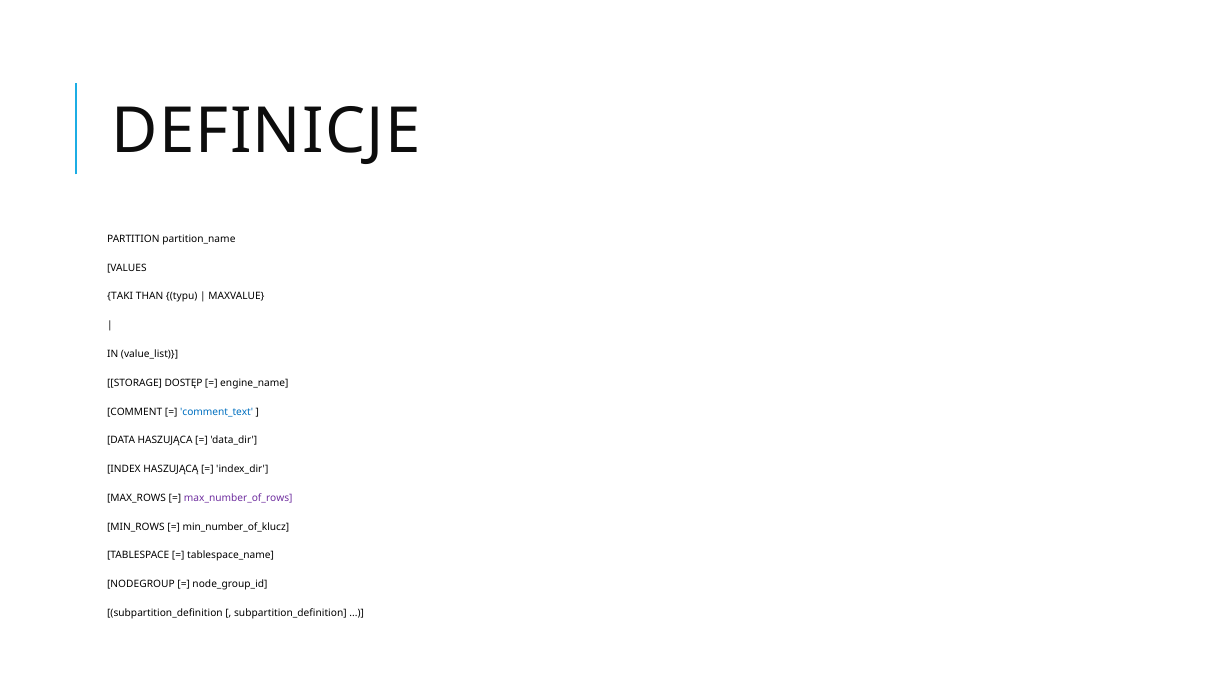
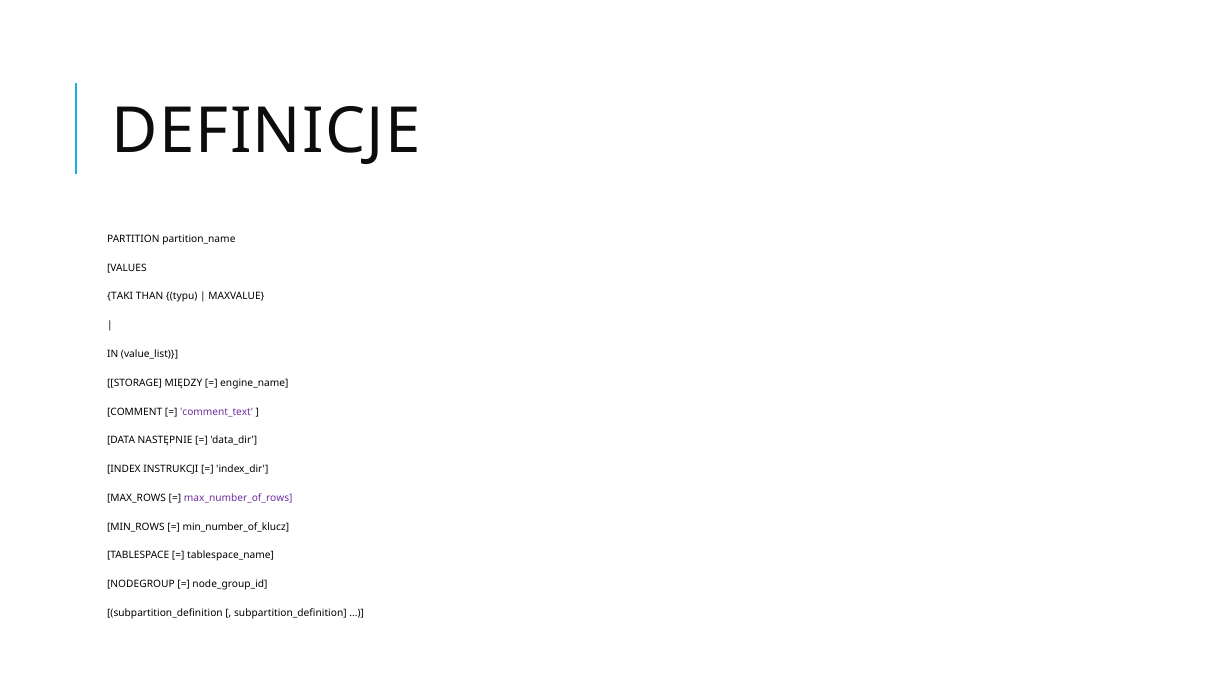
DOSTĘP: DOSTĘP -> MIĘDZY (183, 383)
comment_text colour: blue -> purple (217, 412)
HASZUJĄCA: HASZUJĄCA -> NASTĘPNIE (165, 440)
HASZUJĄCĄ: HASZUJĄCĄ -> INSTRUKCJI (171, 469)
